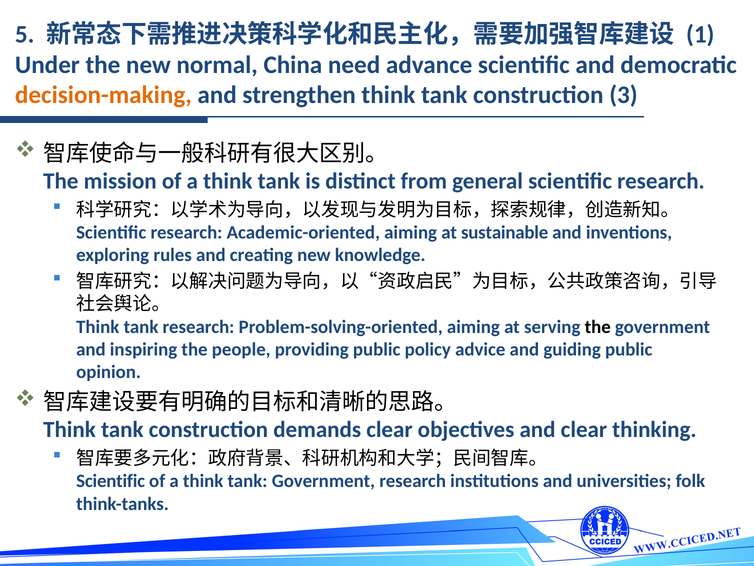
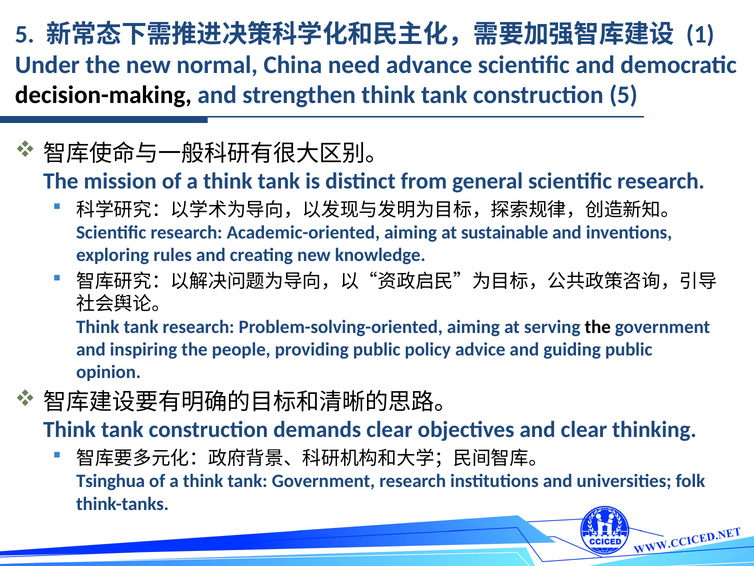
decision-making colour: orange -> black (103, 95)
construction 3: 3 -> 5 (623, 95)
Scientific: Scientific -> Tsinghua (111, 481)
